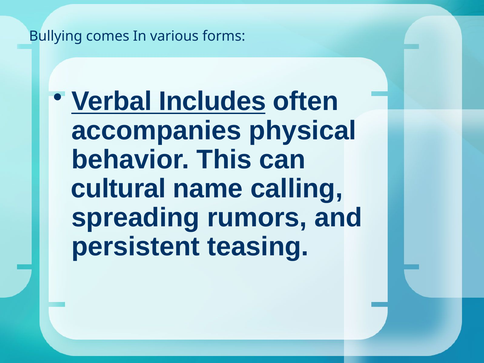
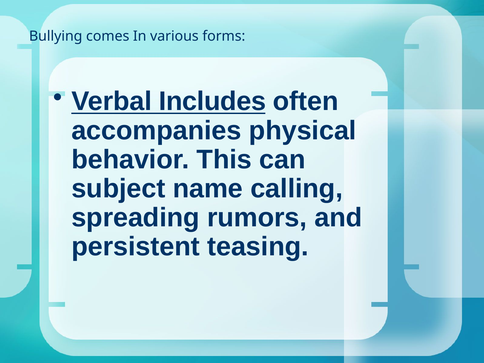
cultural: cultural -> subject (118, 189)
